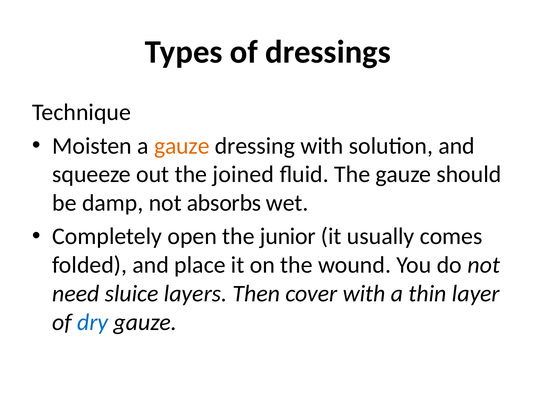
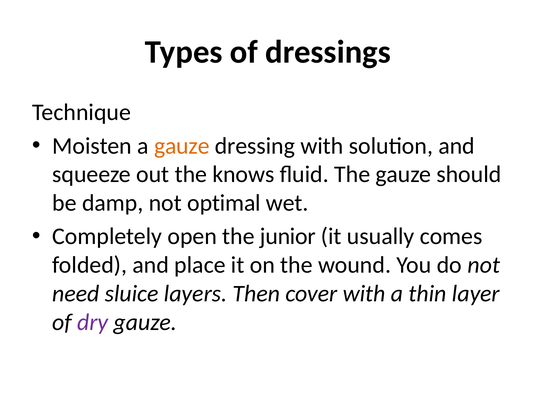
joined: joined -> knows (243, 174)
absorbs: absorbs -> optimal (224, 203)
dry colour: blue -> purple (93, 322)
